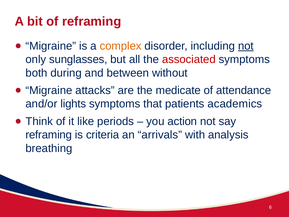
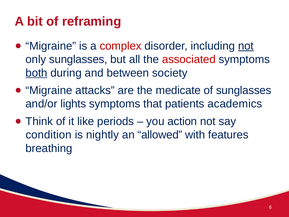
complex colour: orange -> red (121, 46)
both underline: none -> present (36, 73)
without: without -> society (170, 73)
of attendance: attendance -> sunglasses (244, 90)
reframing: reframing -> condition (49, 135)
criteria: criteria -> nightly (103, 135)
arrivals: arrivals -> allowed (160, 135)
analysis: analysis -> features (228, 135)
